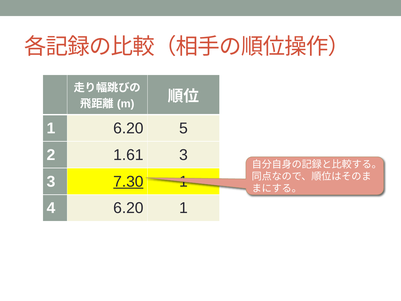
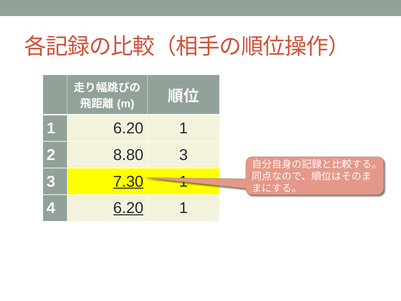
1 6.20 5: 5 -> 1 (183, 128)
1.61: 1.61 -> 8.80 (128, 155)
6.20 underline: none -> present (128, 208)
